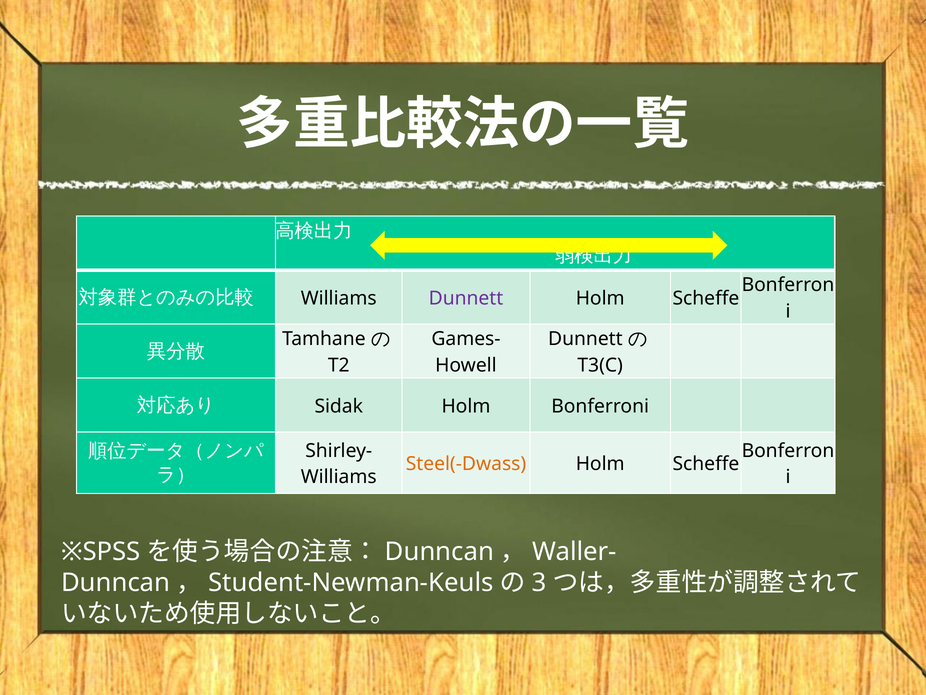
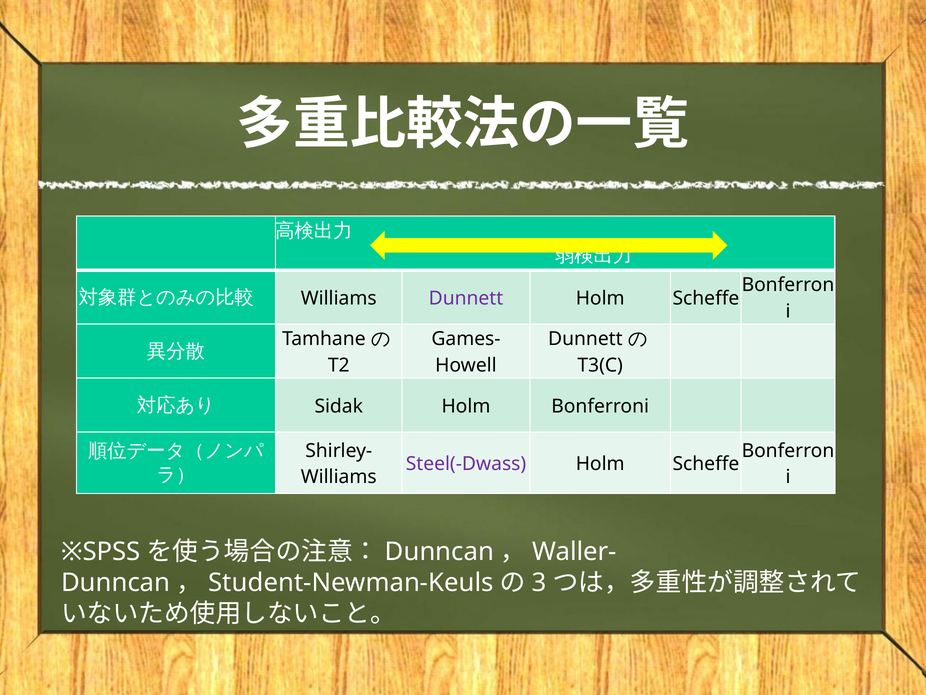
Steel(-Dwass colour: orange -> purple (466, 464)
